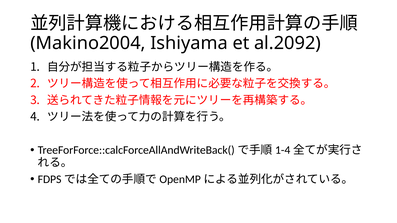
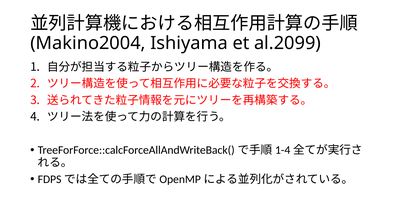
al.2092: al.2092 -> al.2099 (287, 43)
